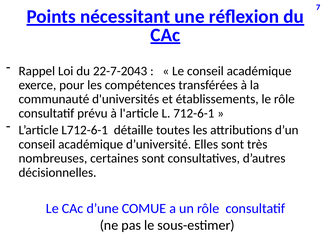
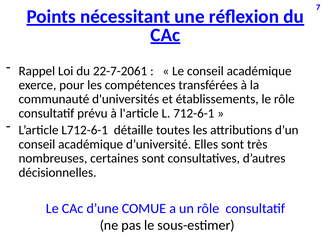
22-7-2043: 22-7-2043 -> 22-7-2061 (120, 71)
